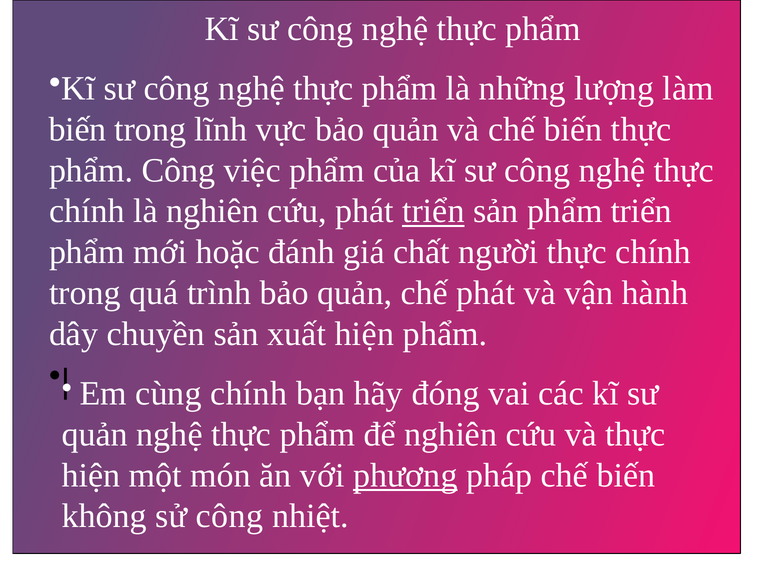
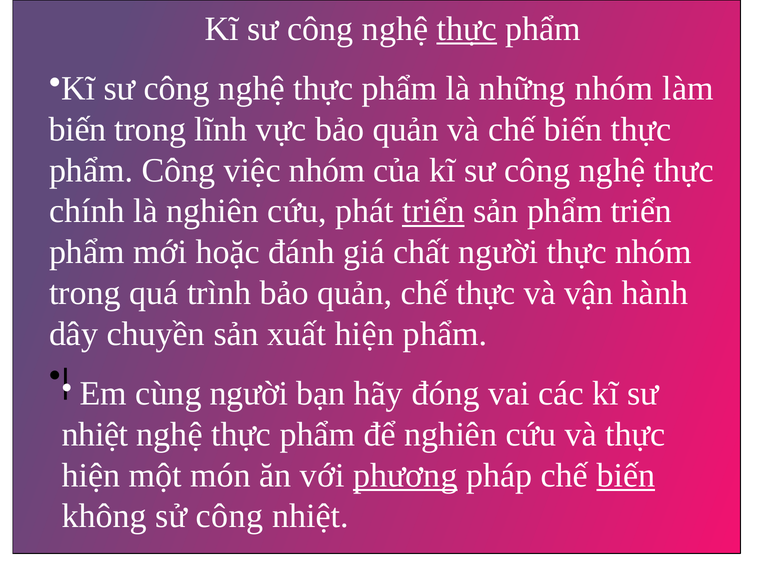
thực underline: none -> present (467, 29)
những lượng: lượng -> nhóm (614, 88)
việc phẩm: phẩm -> nhóm (327, 170)
chính: chính -> nhóm (653, 252)
chế phát: phát -> thực (486, 293)
cùng chính: chính -> người (249, 393)
quản: quản -> nhiệt (95, 434)
biến underline: none -> present (626, 475)
